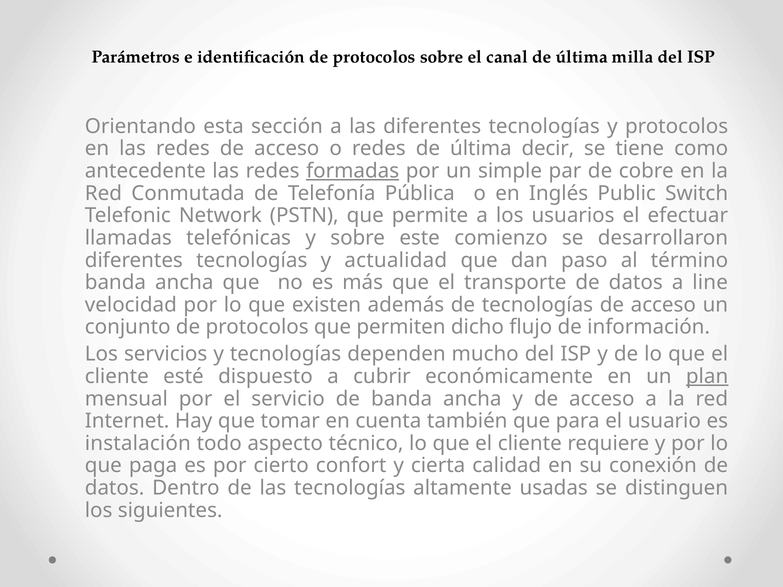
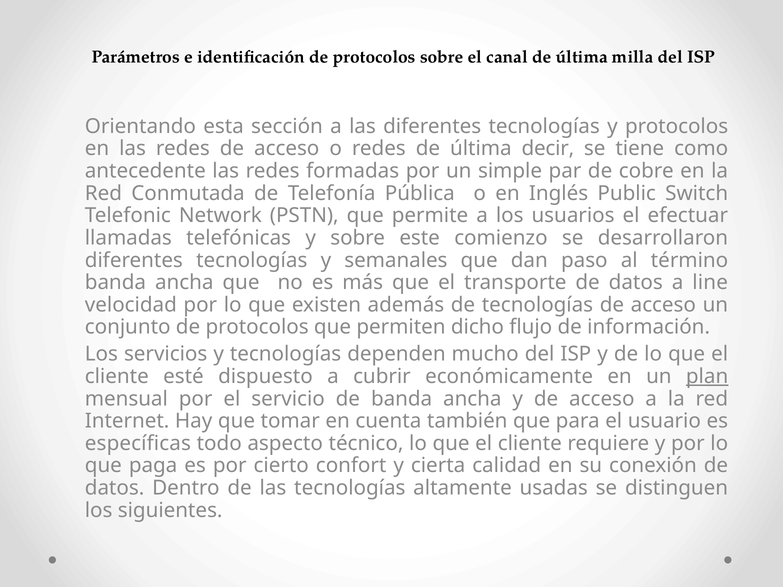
formadas underline: present -> none (353, 171)
actualidad: actualidad -> semanales (396, 260)
instalación: instalación -> específicas (138, 444)
